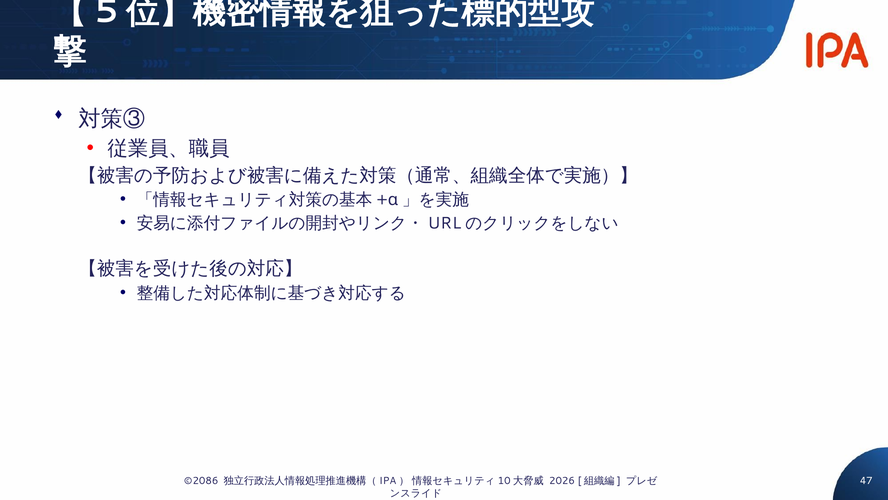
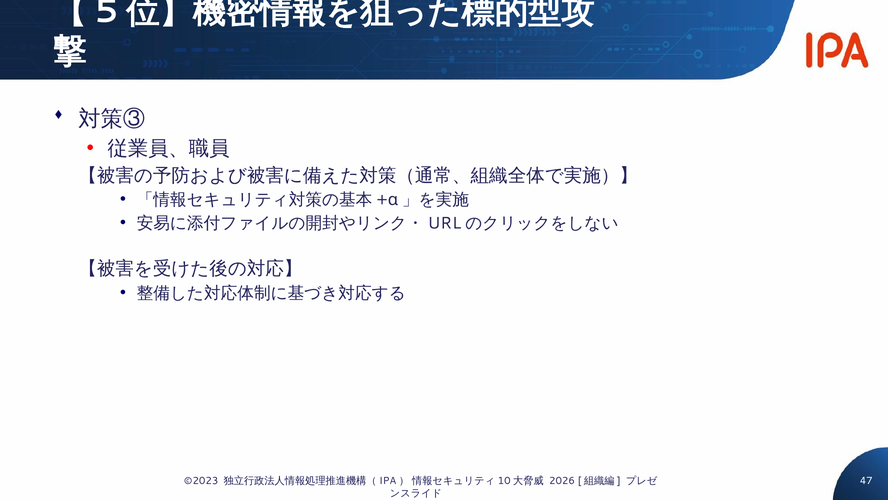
©2086: ©2086 -> ©2023 (201, 481)
